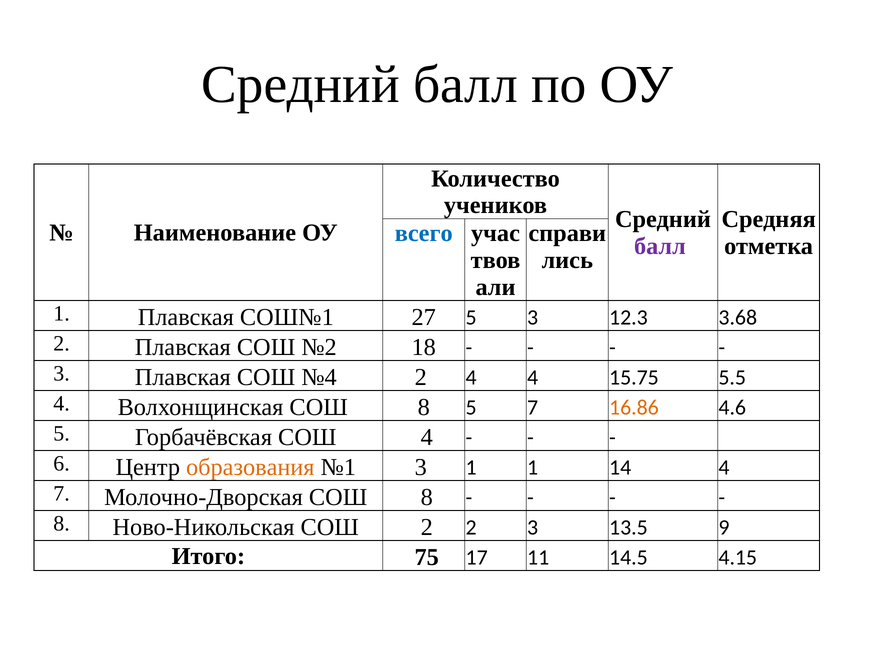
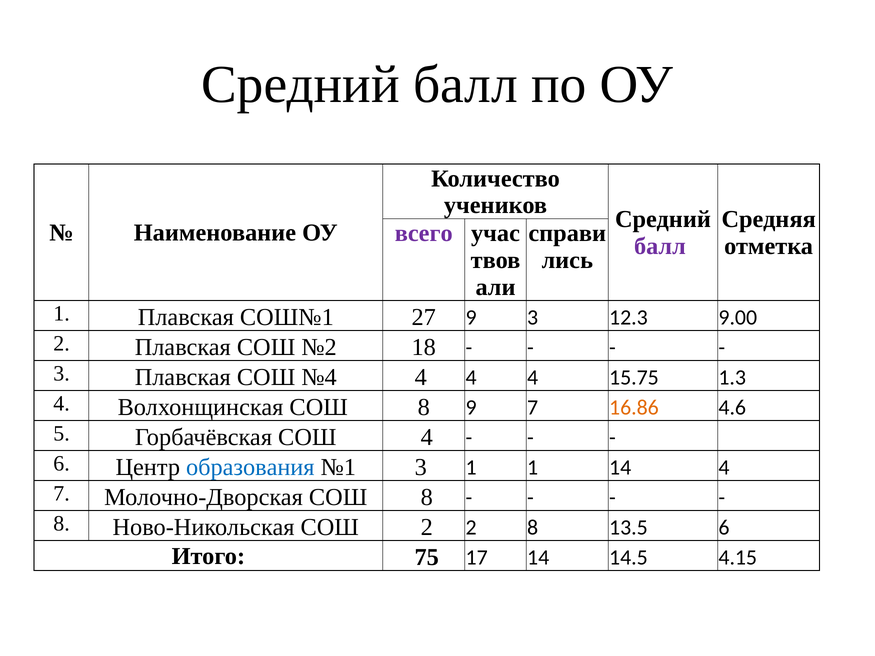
всего colour: blue -> purple (424, 233)
27 5: 5 -> 9 (471, 318)
3.68: 3.68 -> 9.00 (738, 318)
№4 2: 2 -> 4 (421, 377)
5.5: 5.5 -> 1.3 (732, 378)
8 5: 5 -> 9 (471, 408)
образования colour: orange -> blue (250, 468)
2 3: 3 -> 8 (533, 528)
13.5 9: 9 -> 6 (724, 528)
17 11: 11 -> 14 (538, 558)
